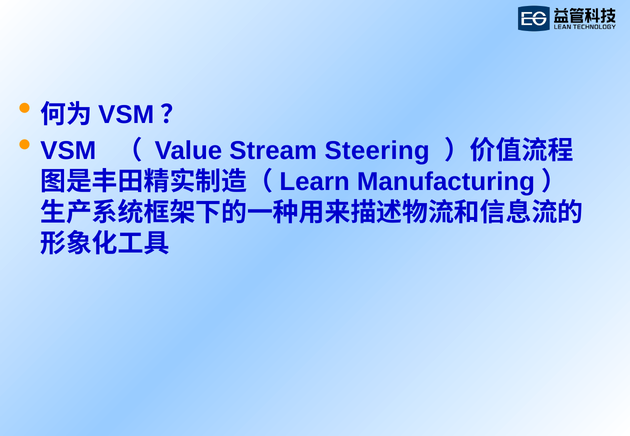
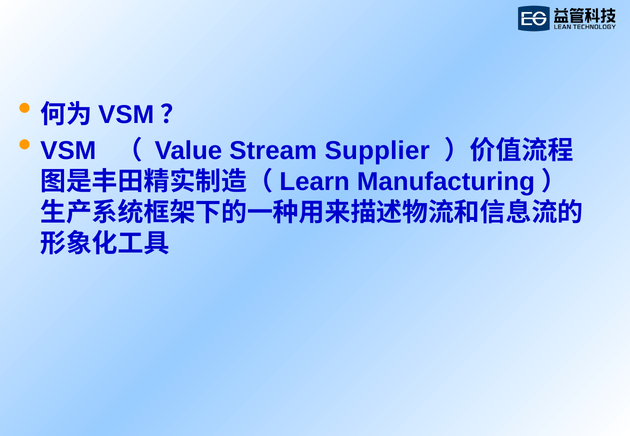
Steering: Steering -> Supplier (377, 151)
